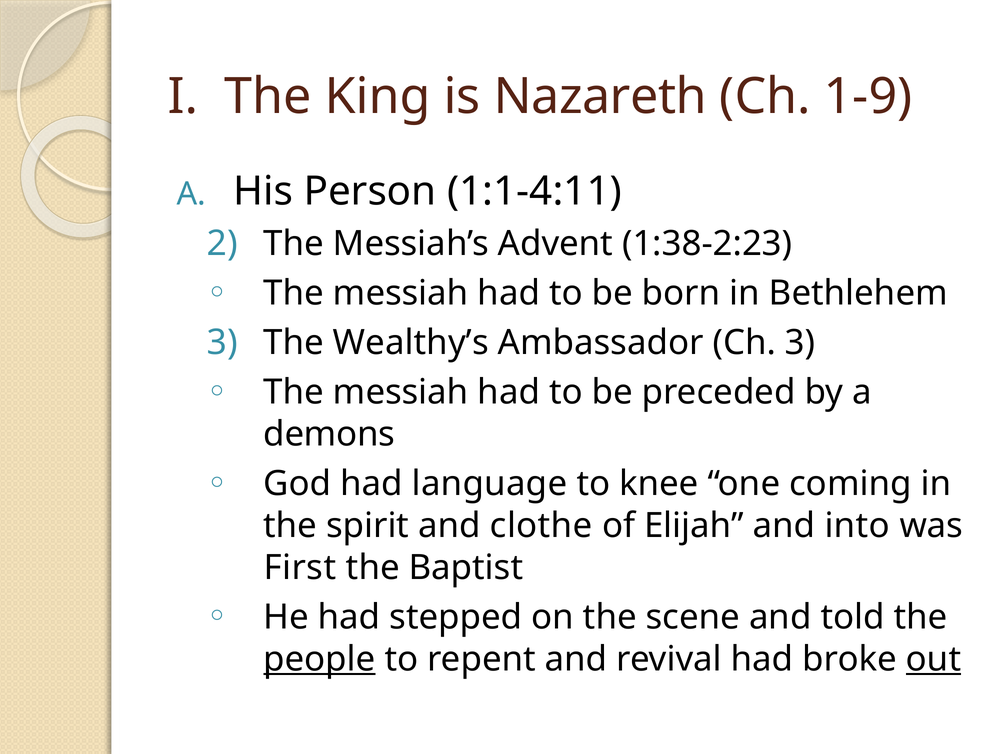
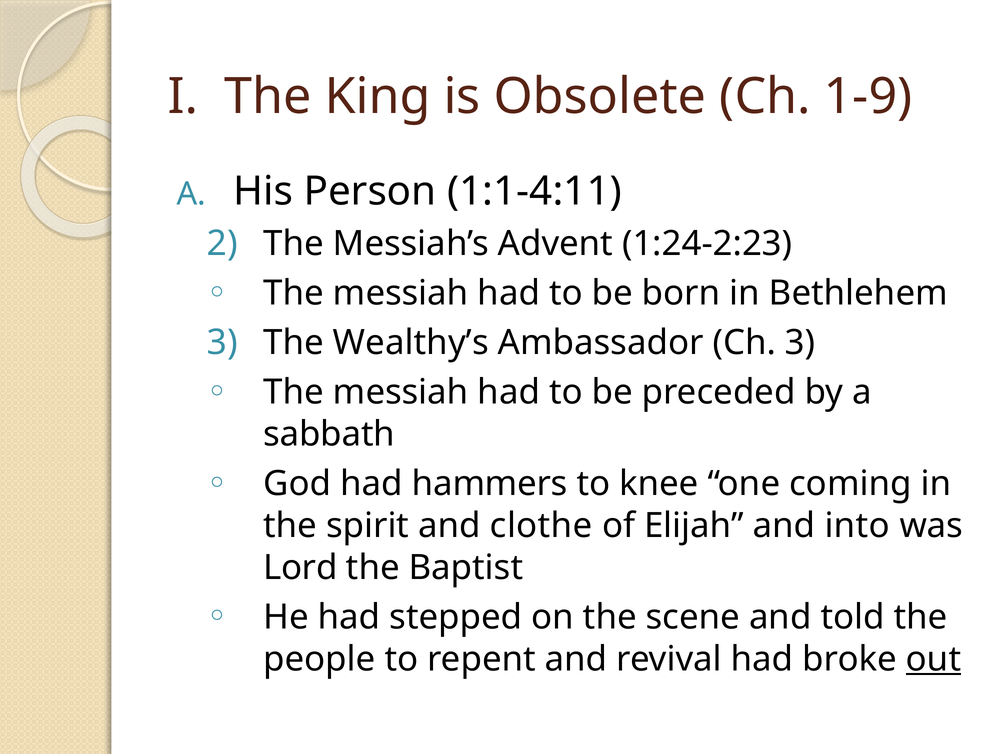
Nazareth: Nazareth -> Obsolete (600, 96)
1:38-2:23: 1:38-2:23 -> 1:24-2:23 (707, 244)
demons: demons -> sabbath (329, 434)
language: language -> hammers (490, 484)
First: First -> Lord (300, 567)
people underline: present -> none (319, 659)
